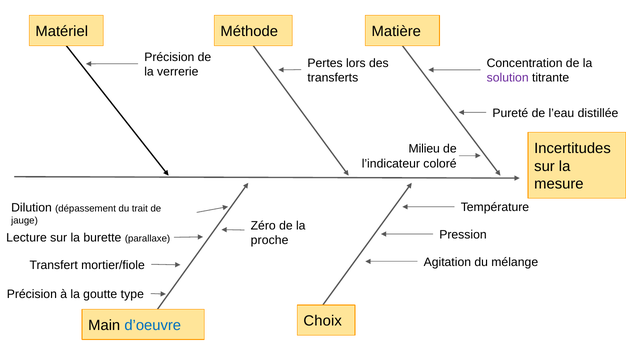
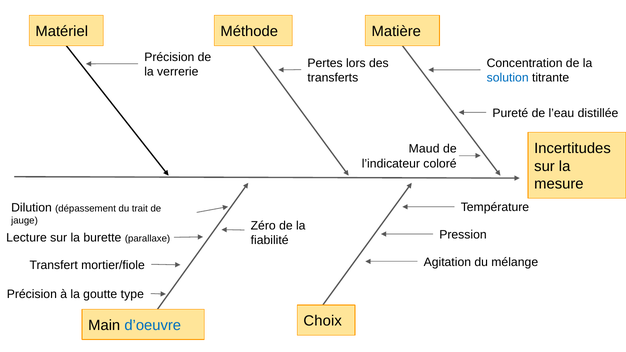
solution colour: purple -> blue (508, 78)
Milieu: Milieu -> Maud (424, 149)
proche: proche -> fiabilité (270, 240)
